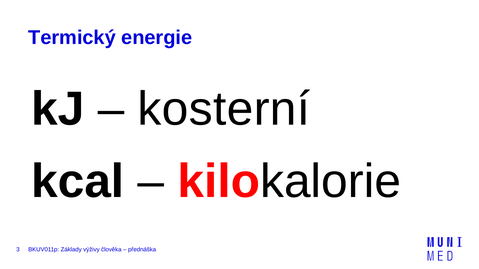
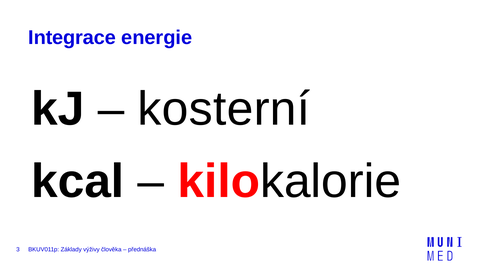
Termický: Termický -> Integrace (72, 38)
